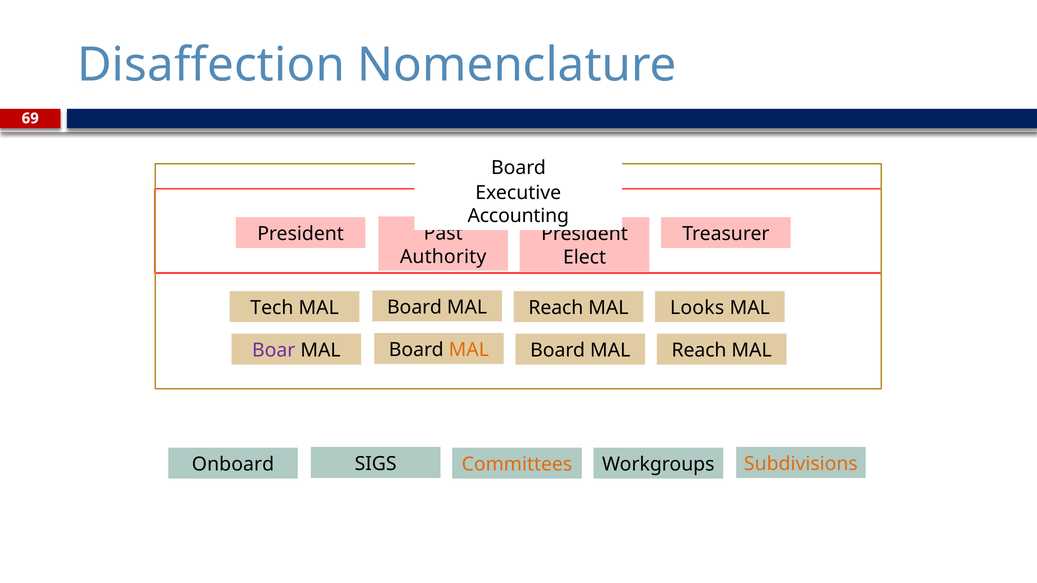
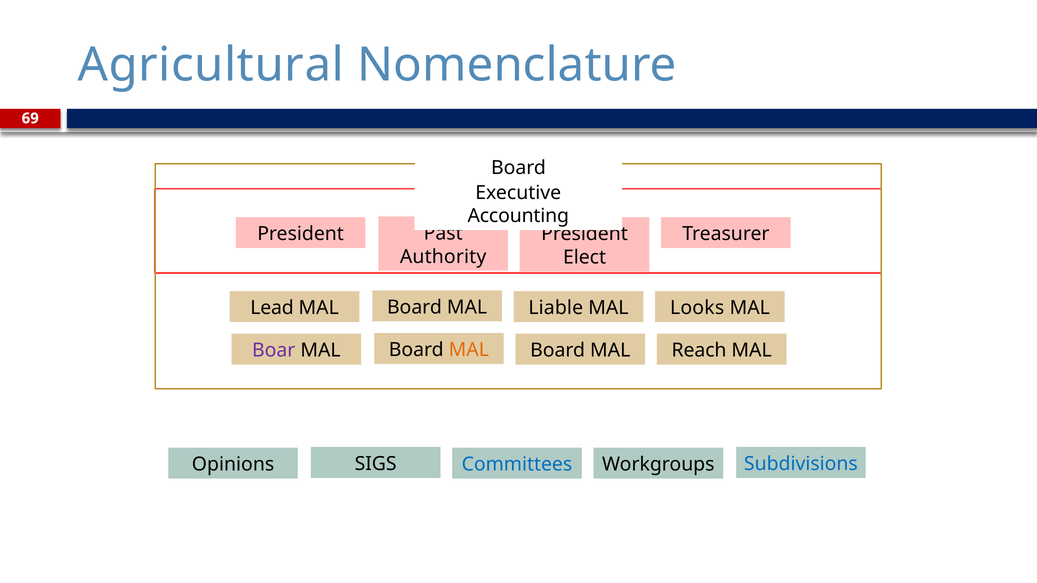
Disaffection: Disaffection -> Agricultural (211, 65)
Tech: Tech -> Lead (272, 308)
Reach: Reach -> Liable (556, 308)
Onboard: Onboard -> Opinions (233, 465)
Committees colour: orange -> blue (517, 465)
Subdivisions colour: orange -> blue (801, 464)
